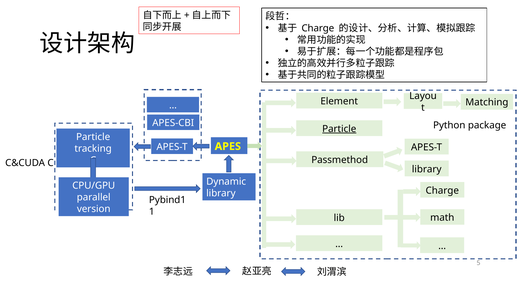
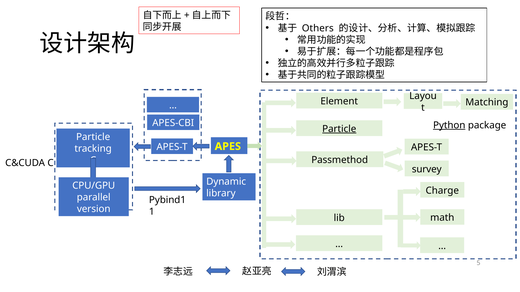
Charge: Charge -> Others (318, 28)
Python underline: none -> present (449, 125)
library: library -> survey (427, 169)
